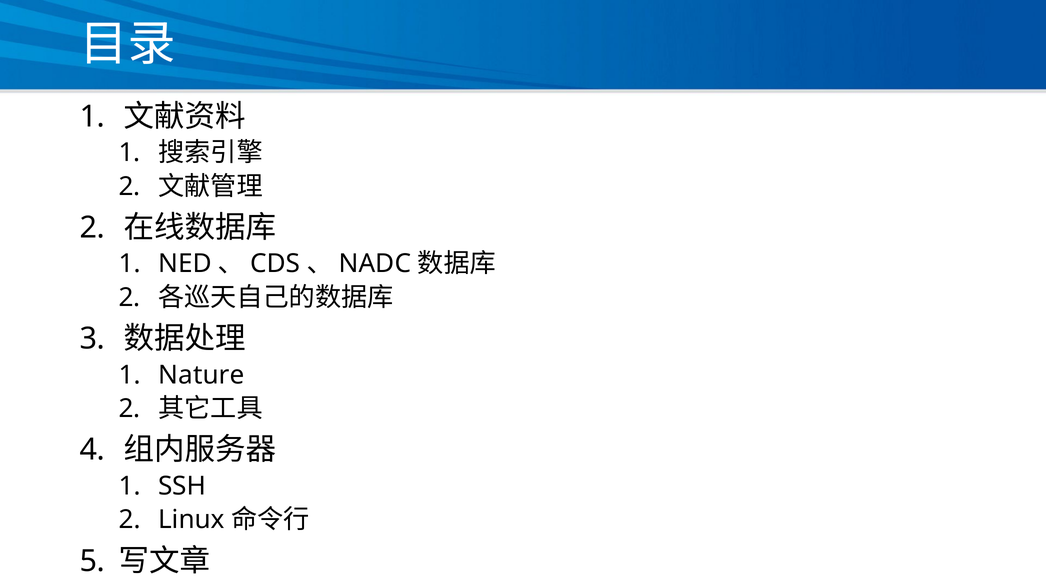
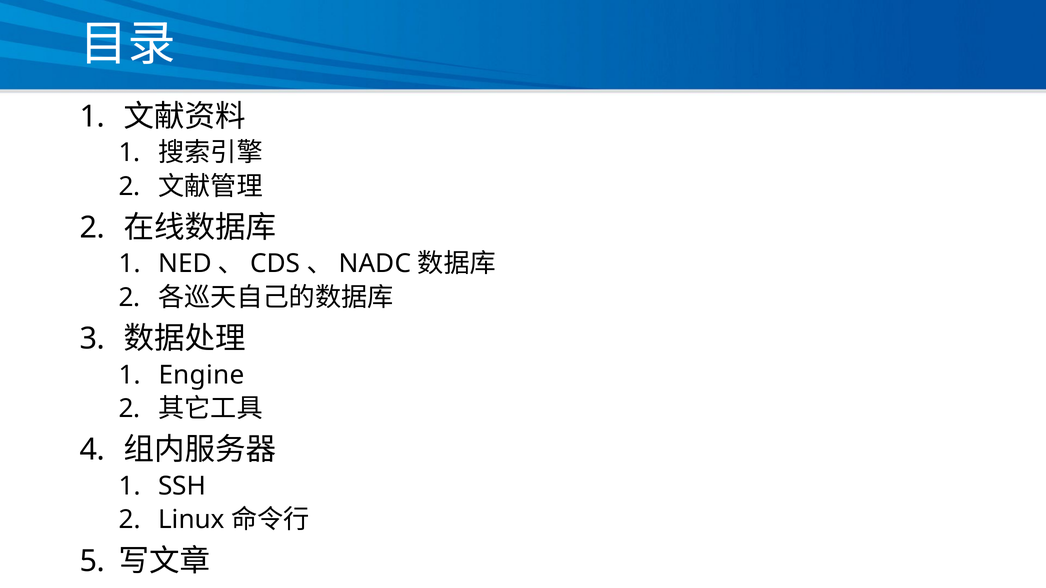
Nature: Nature -> Engine (201, 375)
